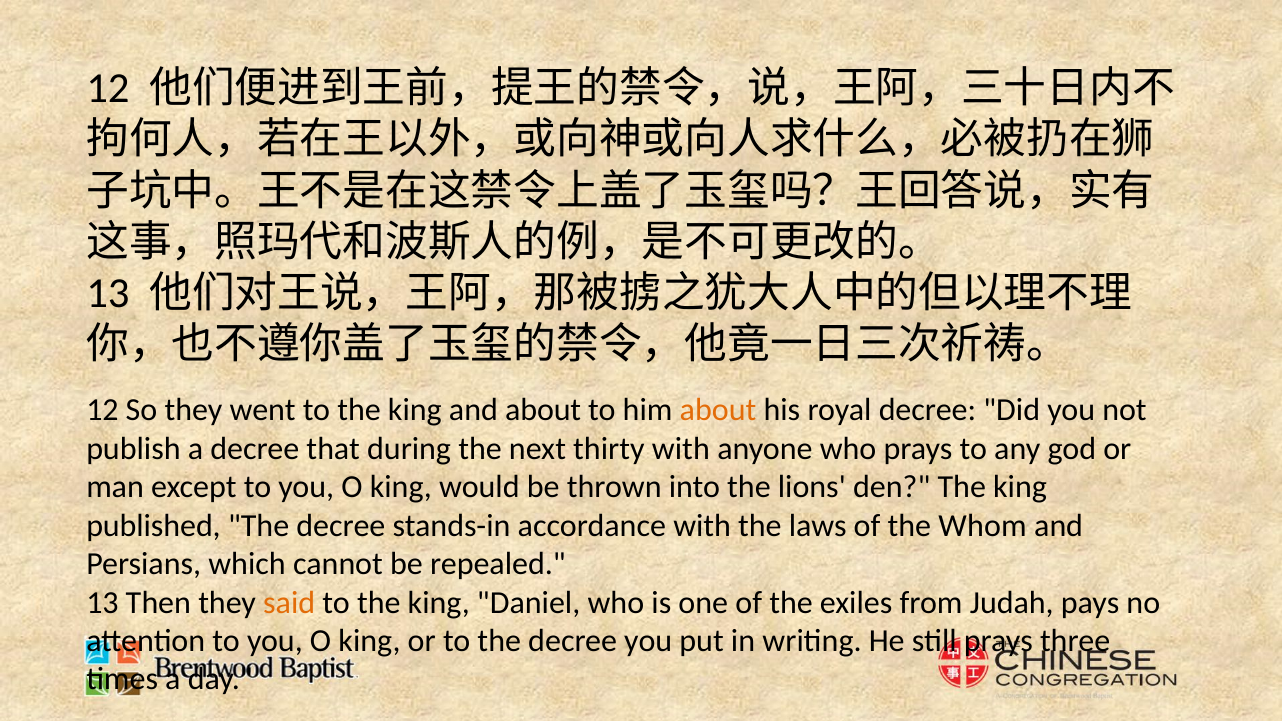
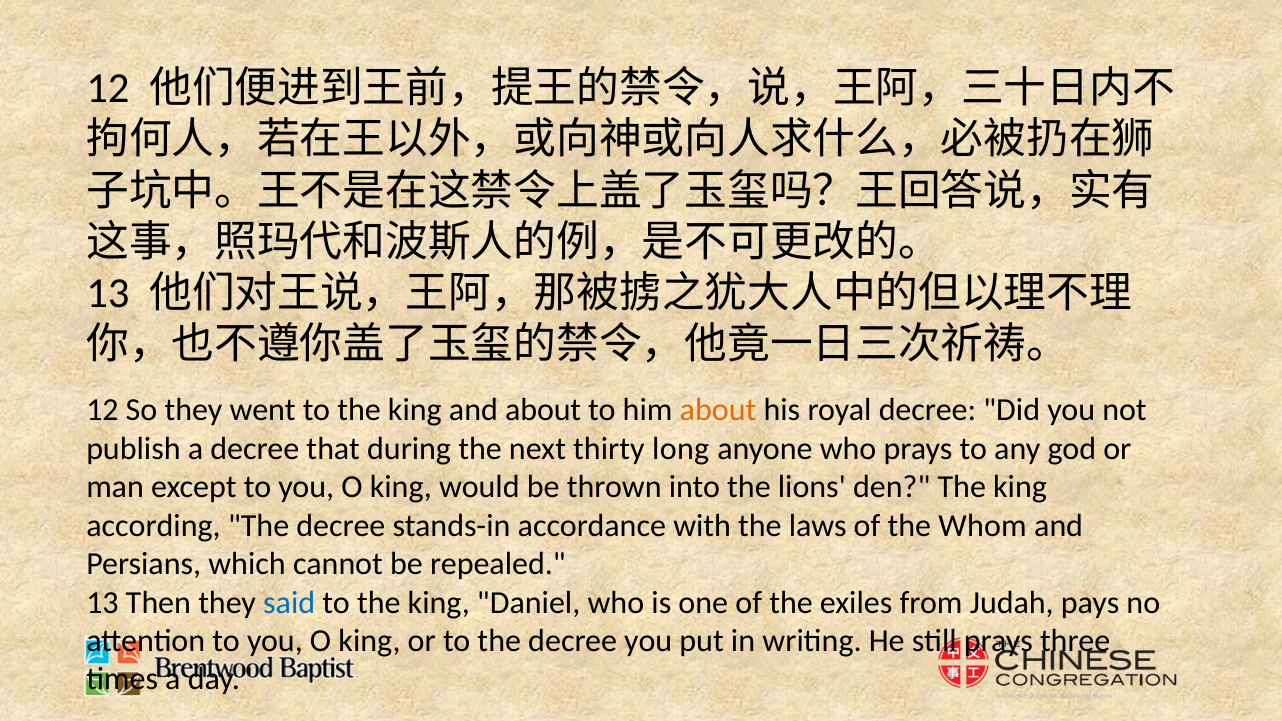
thirty with: with -> long (681, 449)
published: published -> according (153, 526)
said colour: orange -> blue (289, 603)
